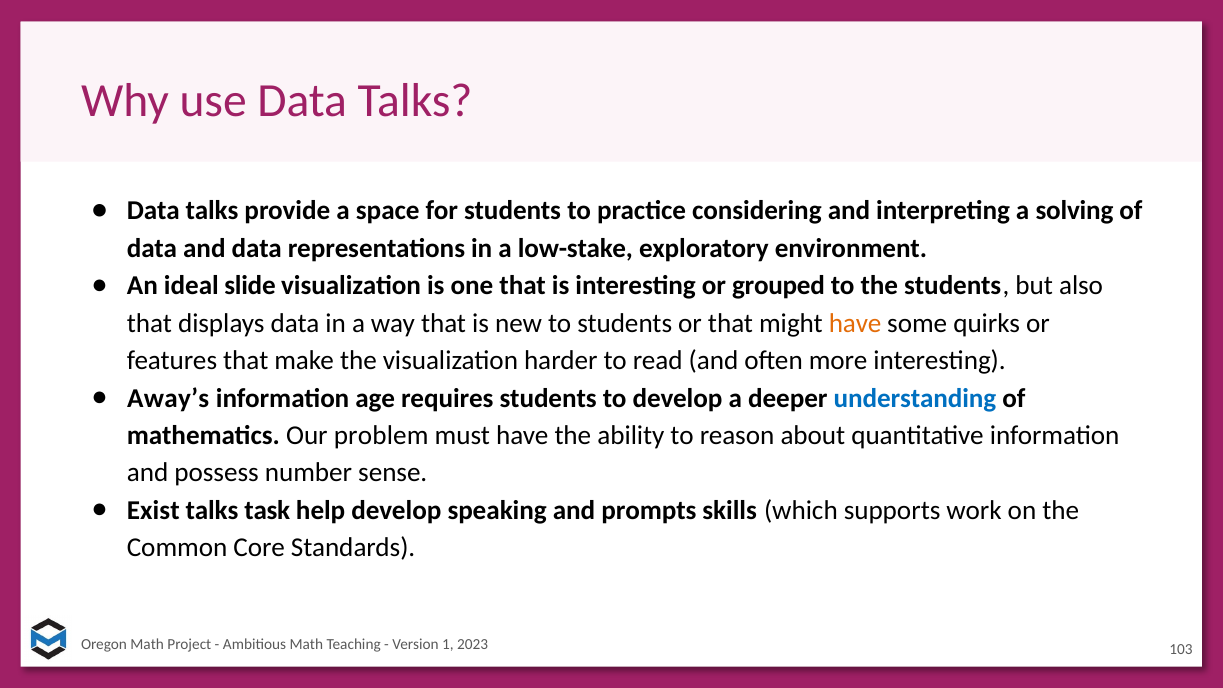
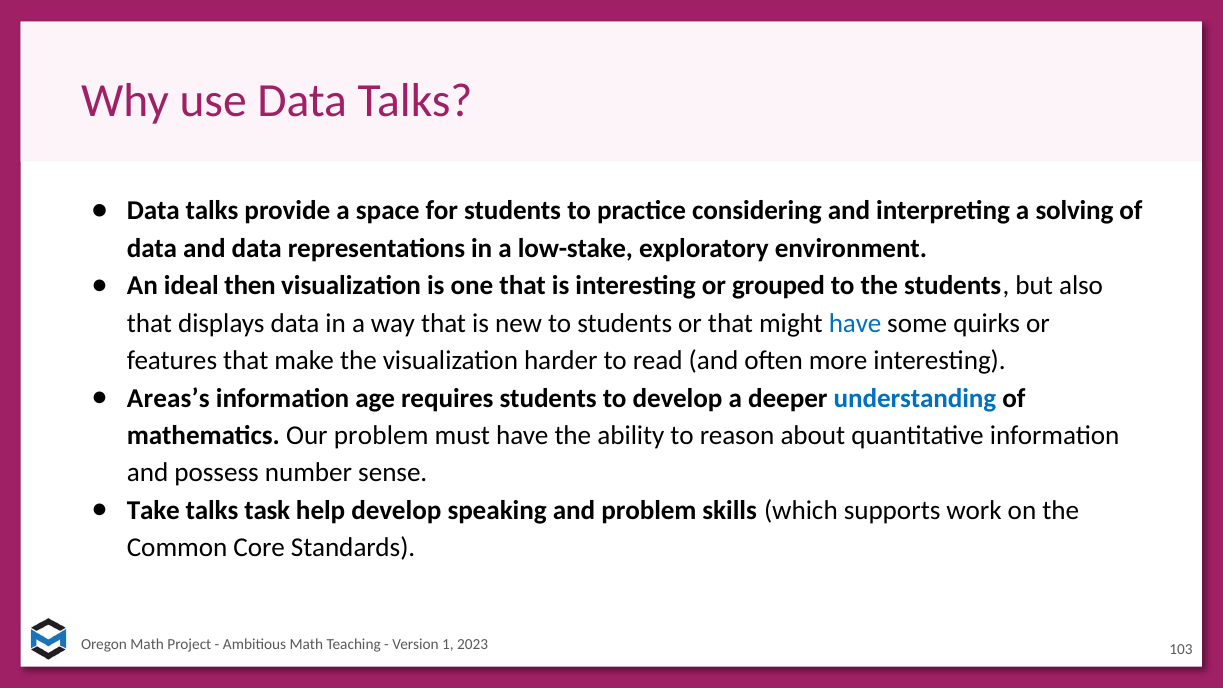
slide: slide -> then (250, 286)
have colour: orange -> blue (855, 323)
Away’s: Away’s -> Areas’s (168, 398)
Exist: Exist -> Take (153, 510)
and prompts: prompts -> problem (649, 510)
